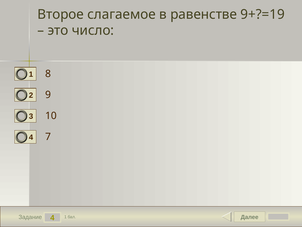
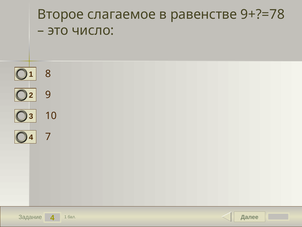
9+?=19: 9+?=19 -> 9+?=78 (263, 14)
